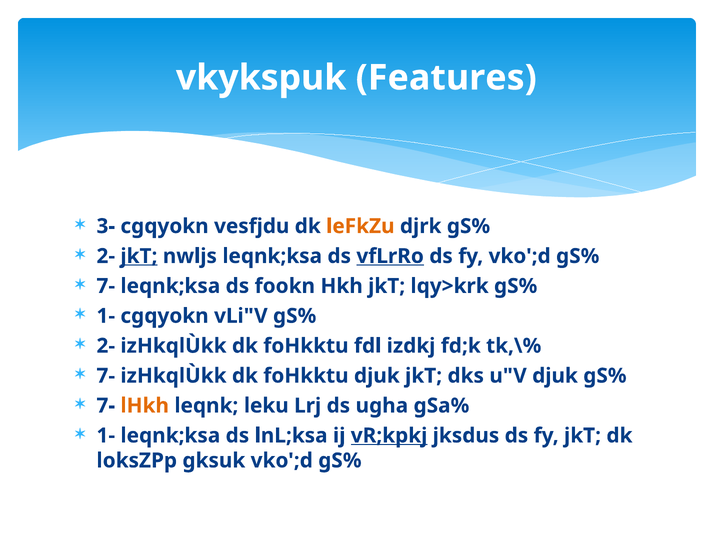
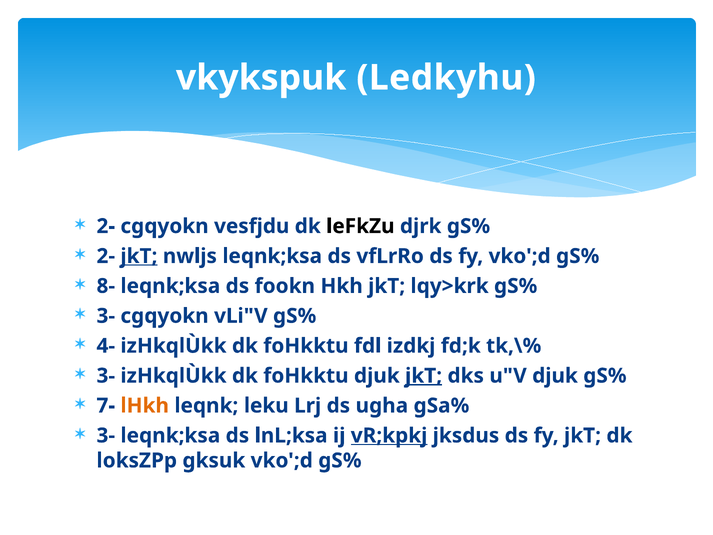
Features: Features -> Ledkyhu (446, 78)
3-: 3- -> 2- (106, 226)
leFkZu colour: orange -> black (360, 226)
vfLrRo underline: present -> none (390, 256)
7-: 7- -> 8- (106, 286)
1-: 1- -> 3- (106, 316)
2-: 2- -> 4- (106, 346)
7-: 7- -> 3- (106, 376)
jkT underline: none -> present (424, 376)
1-: 1- -> 3- (106, 435)
